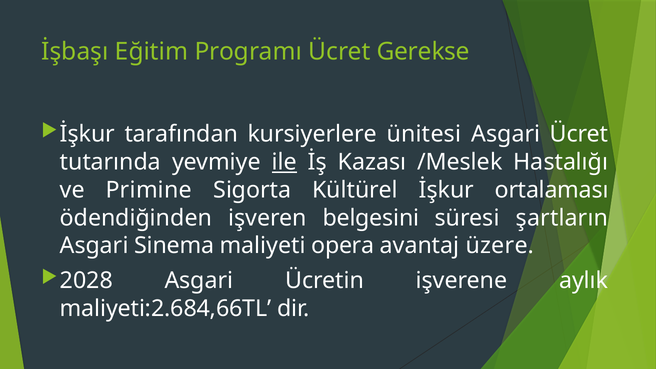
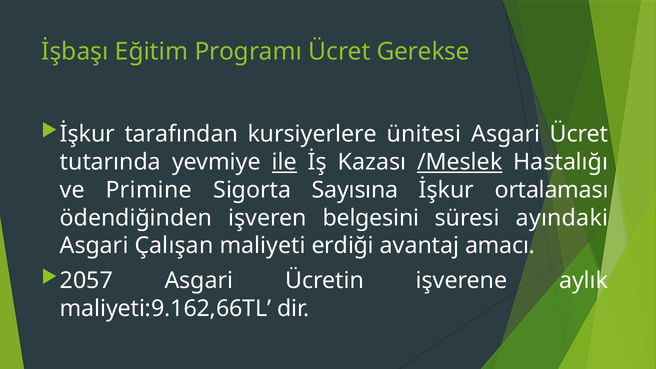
/Meslek underline: none -> present (460, 162)
Kültürel: Kültürel -> Sayısına (355, 190)
şartların: şartların -> ayındaki (562, 218)
Sinema: Sinema -> Çalışan (174, 246)
opera: opera -> erdiği (343, 246)
üzere: üzere -> amacı (500, 246)
2028: 2028 -> 2057 (86, 280)
maliyeti:2.684,66TL: maliyeti:2.684,66TL -> maliyeti:9.162,66TL (166, 308)
